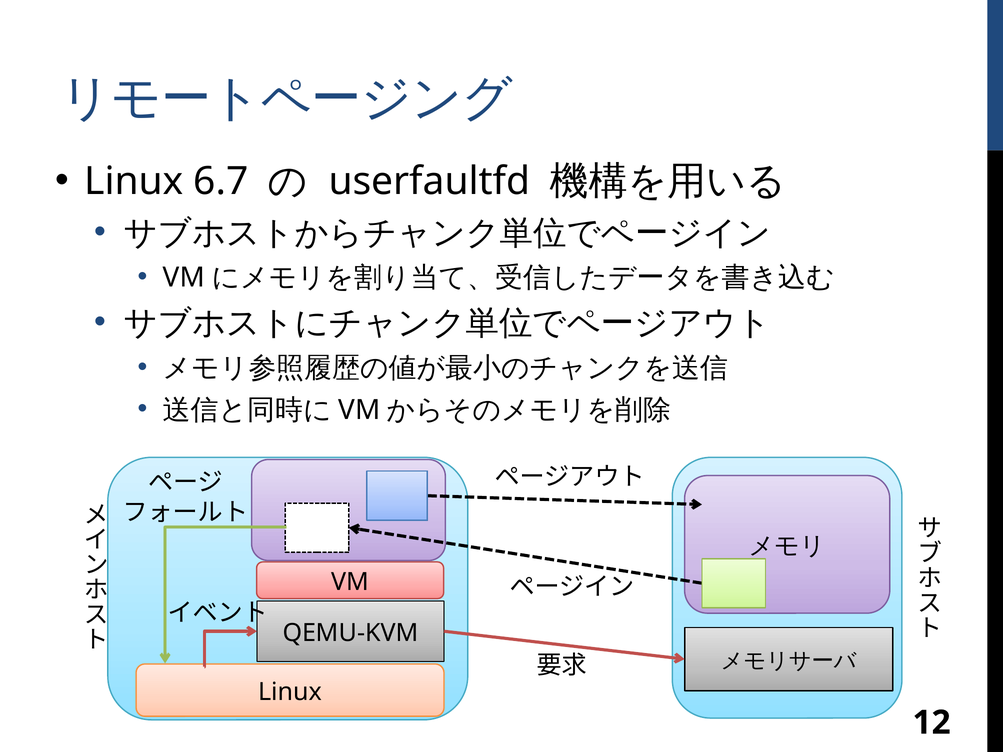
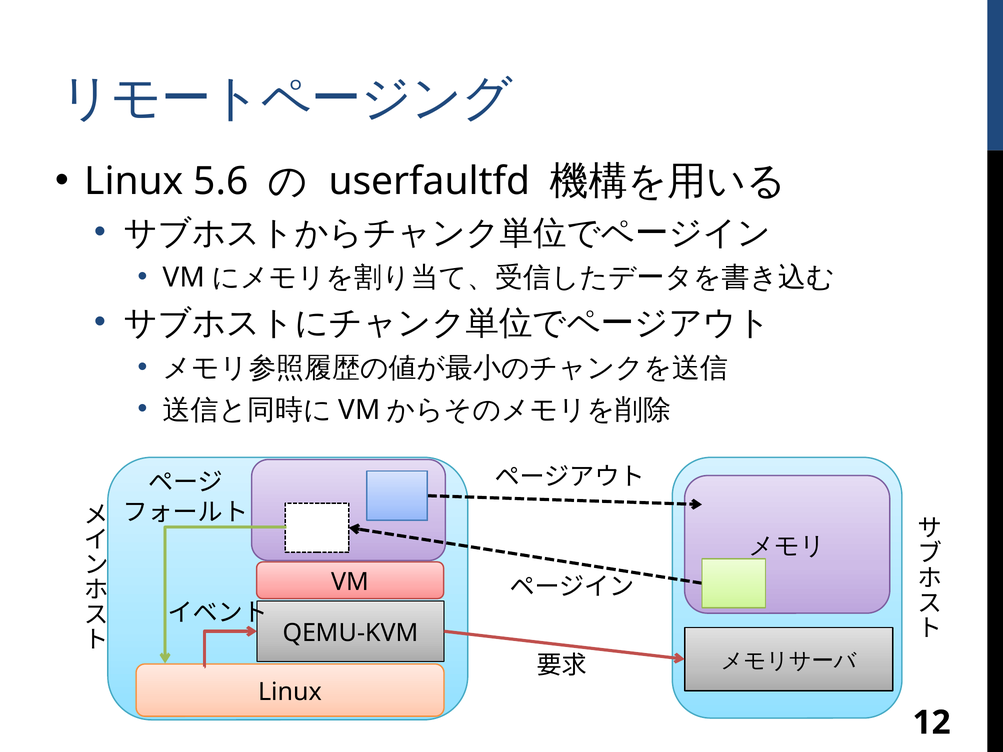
6.7: 6.7 -> 5.6 (221, 182)
